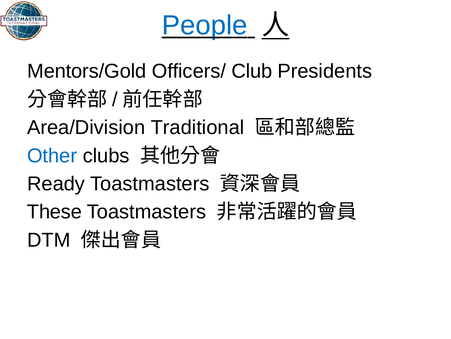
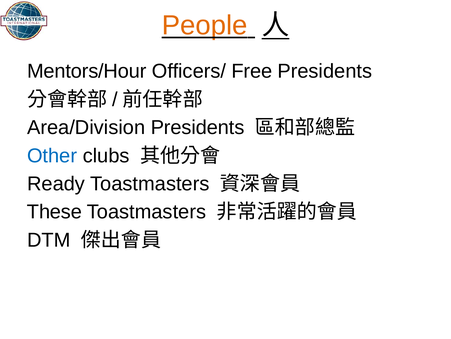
People colour: blue -> orange (205, 25)
Mentors/Gold: Mentors/Gold -> Mentors/Hour (87, 71)
Club: Club -> Free (252, 71)
Area/Division Traditional: Traditional -> Presidents (198, 127)
